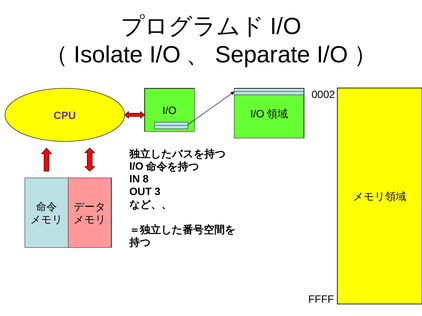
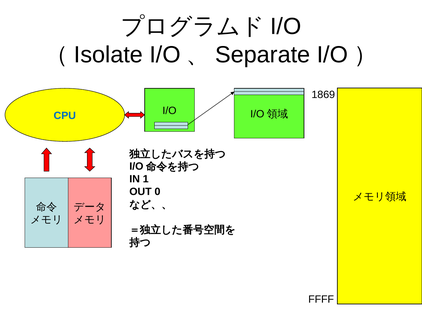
0002: 0002 -> 1869 (323, 95)
CPU colour: purple -> blue (65, 116)
8: 8 -> 1 (146, 179)
3: 3 -> 0 (157, 192)
